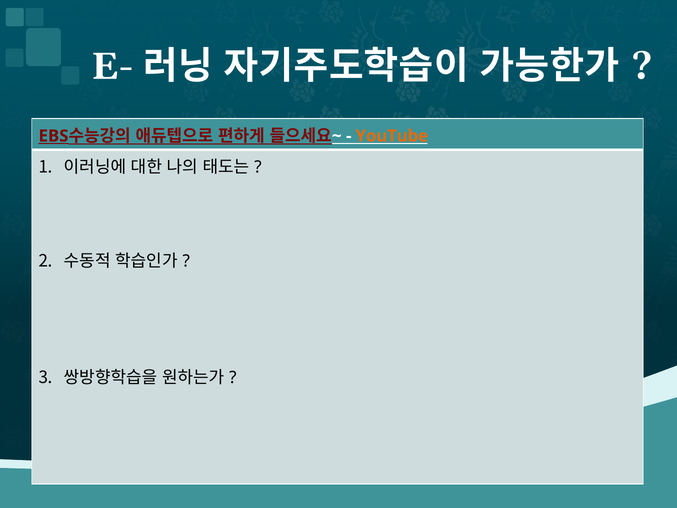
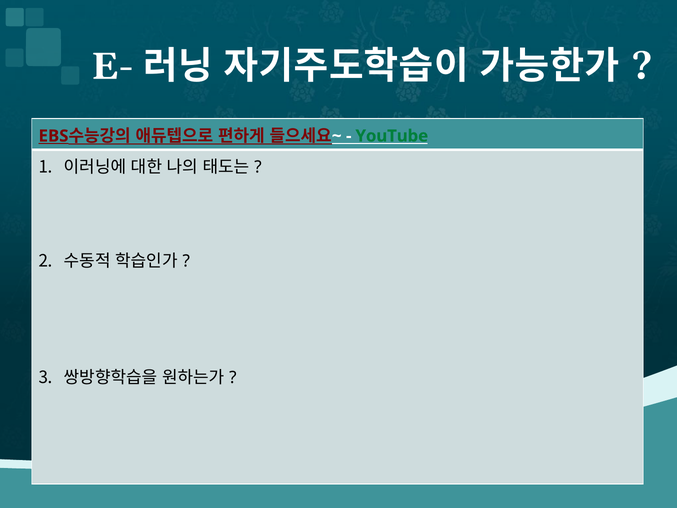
YouTube colour: orange -> green (392, 136)
